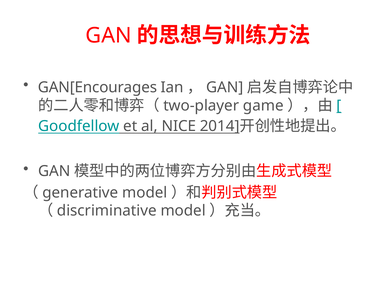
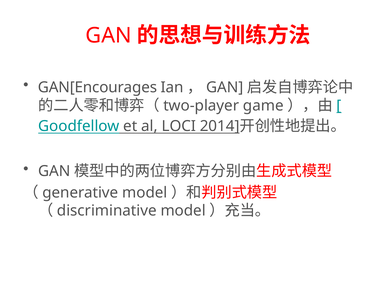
NICE: NICE -> LOCI (179, 126)
